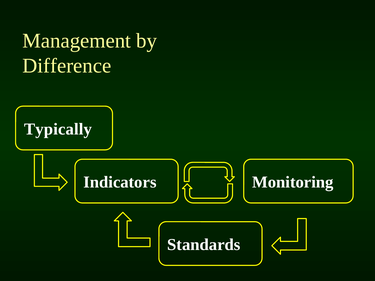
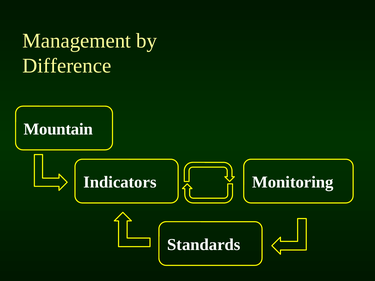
Typically: Typically -> Mountain (58, 129)
